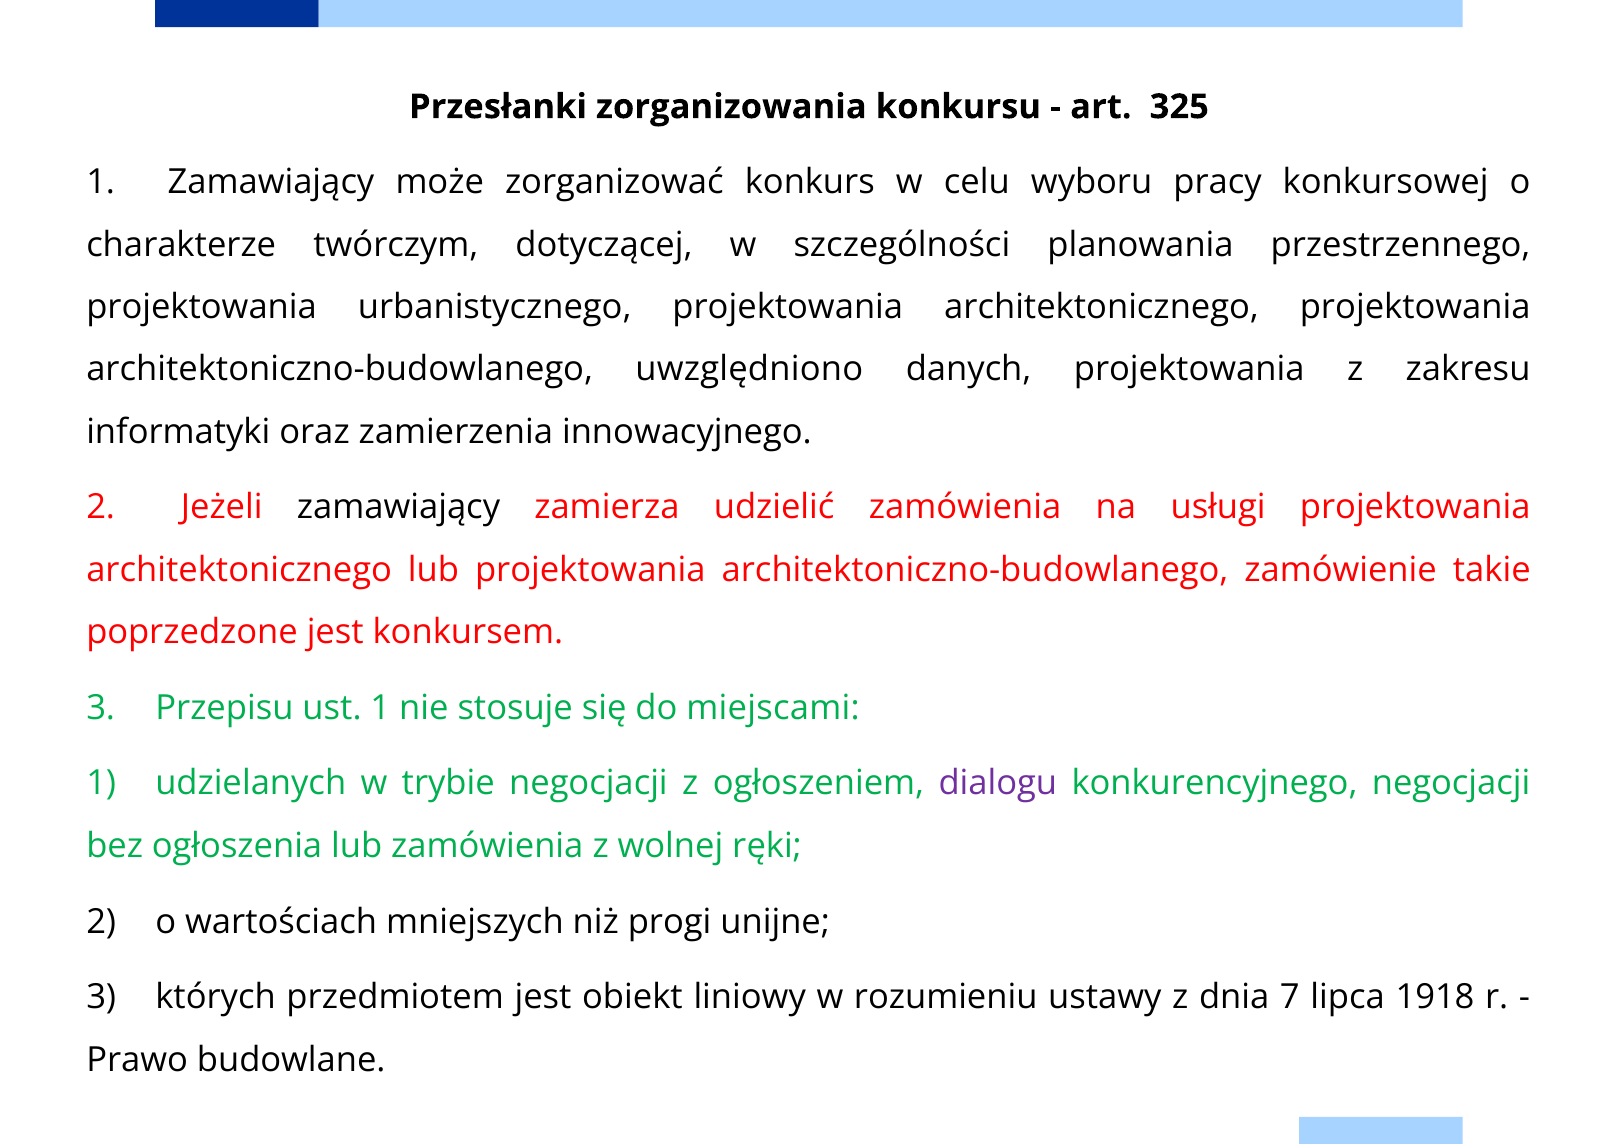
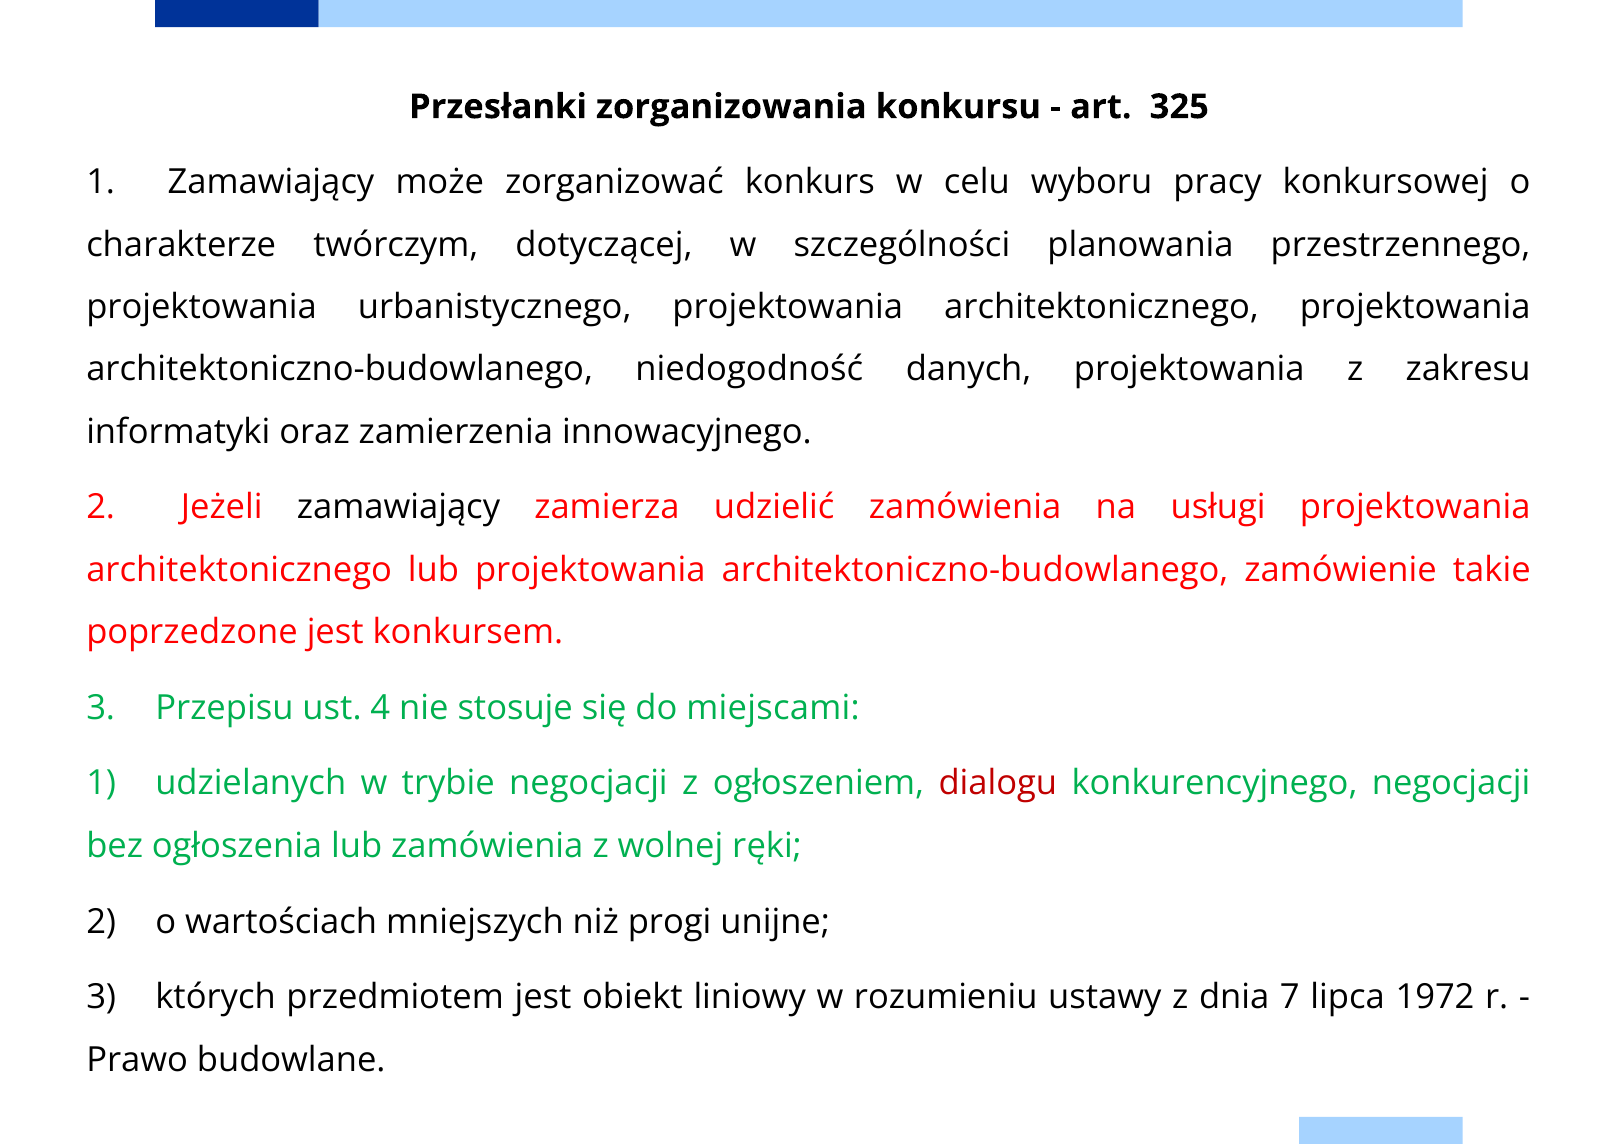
uwzględniono: uwzględniono -> niedogodność (749, 369)
ust 1: 1 -> 4 (380, 708)
dialogu colour: purple -> red (998, 784)
1918: 1918 -> 1972 (1435, 997)
